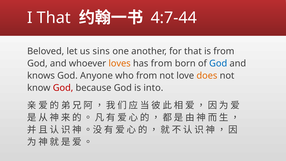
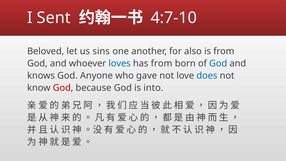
I That: That -> Sent (54, 18)
4:7-44: 4:7-44 -> 4:7-10 (174, 18)
for that: that -> also (193, 51)
loves colour: orange -> blue (120, 63)
who from: from -> gave (147, 76)
does colour: orange -> blue (207, 76)
